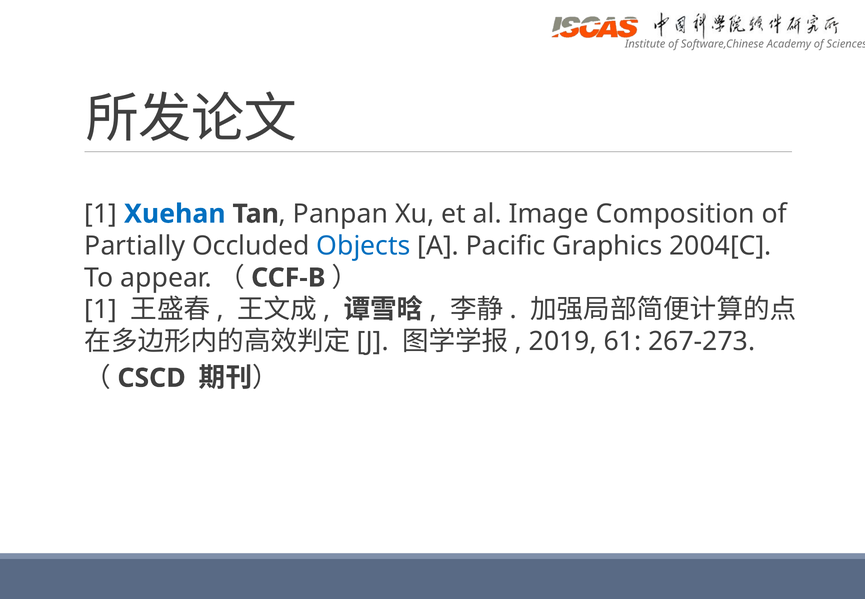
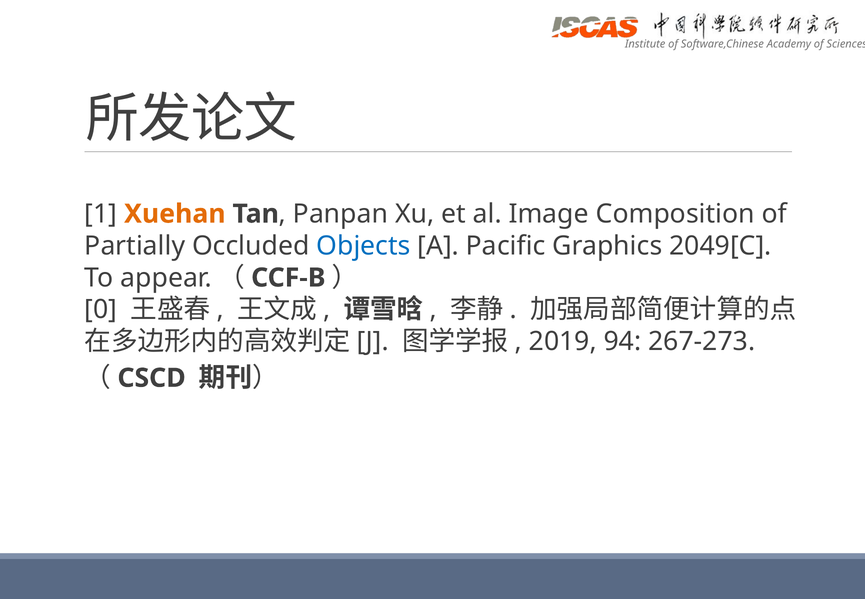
Xuehan colour: blue -> orange (175, 214)
2004[C: 2004[C -> 2049[C (720, 246)
1: 1 -> 0 (101, 310)
61: 61 -> 94 (623, 342)
